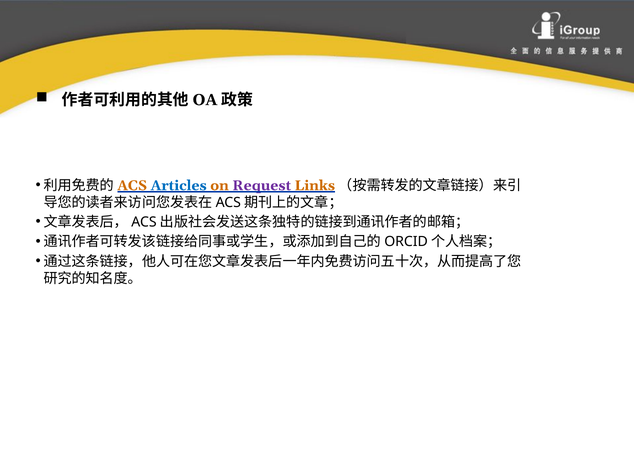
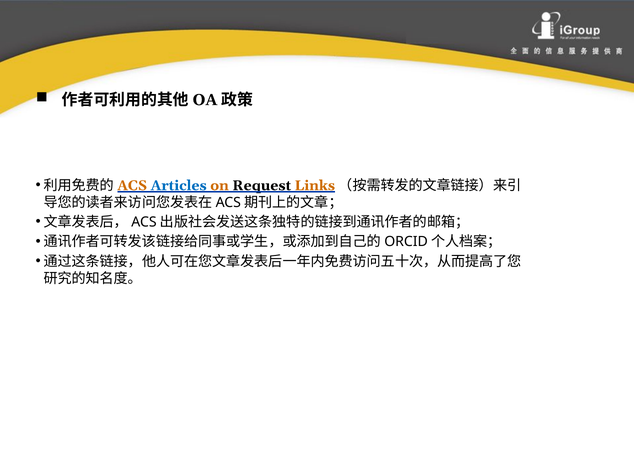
Request colour: purple -> black (262, 186)
